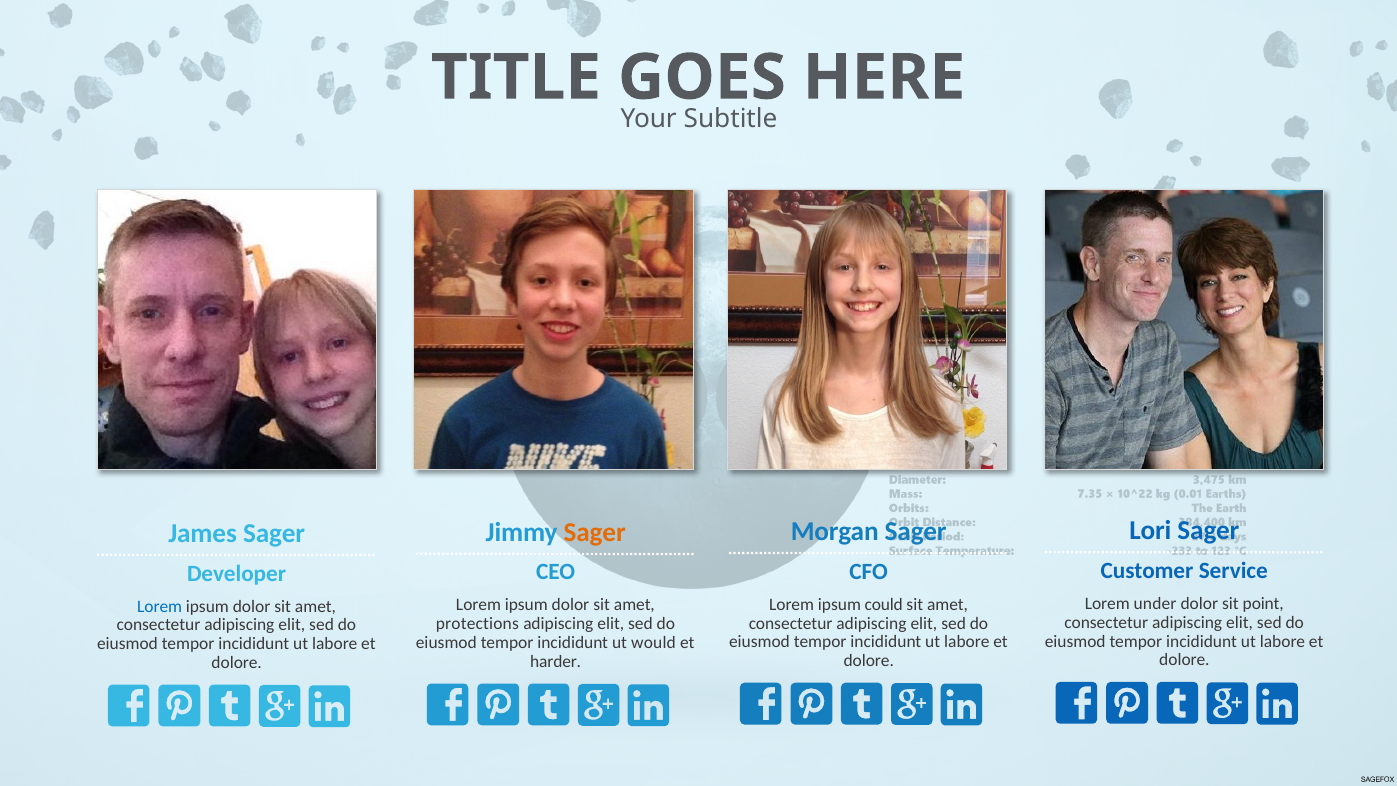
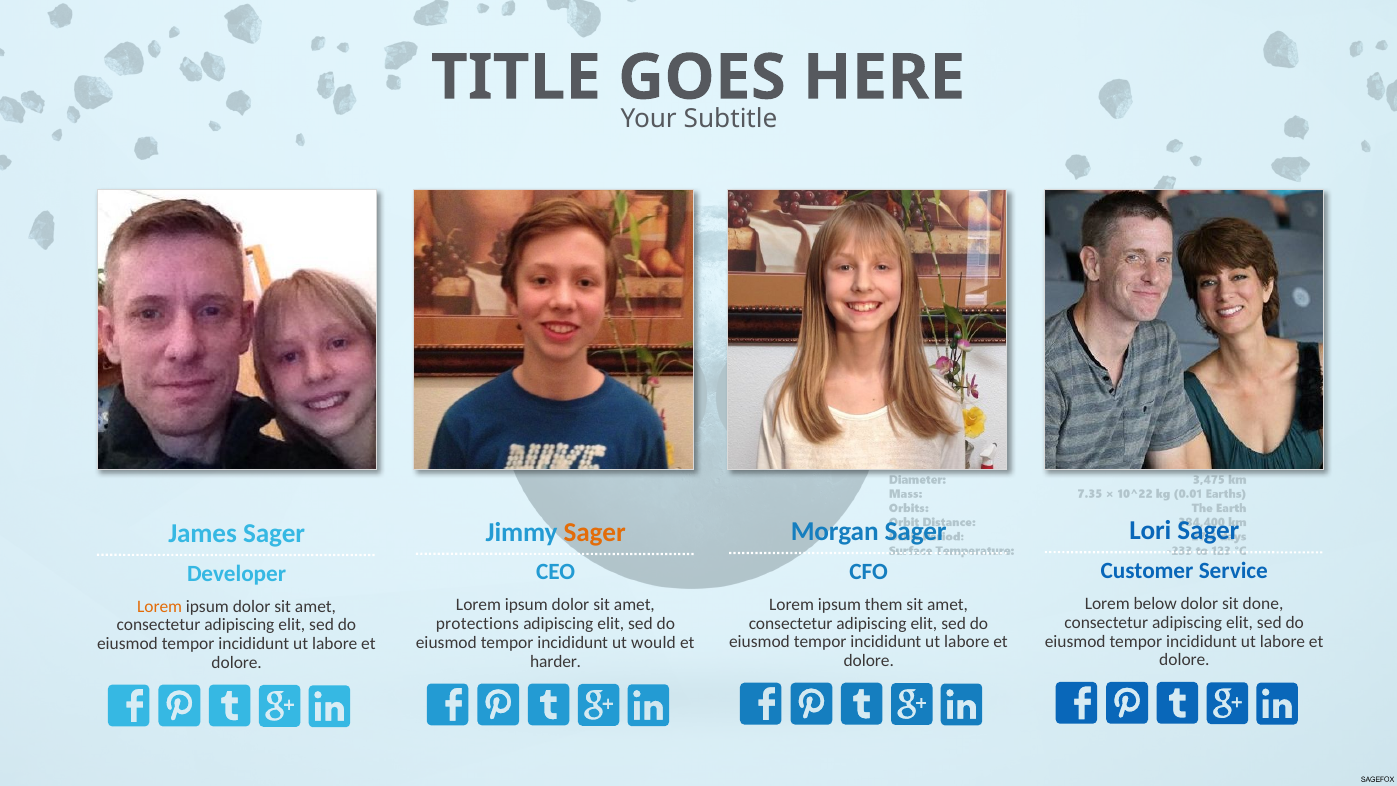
under: under -> below (1155, 603)
point: point -> done (1263, 603)
could: could -> them (884, 604)
Lorem colour: blue -> orange (160, 606)
